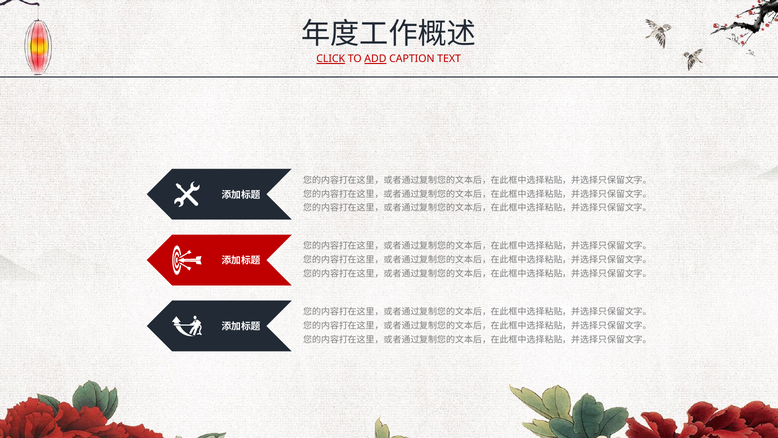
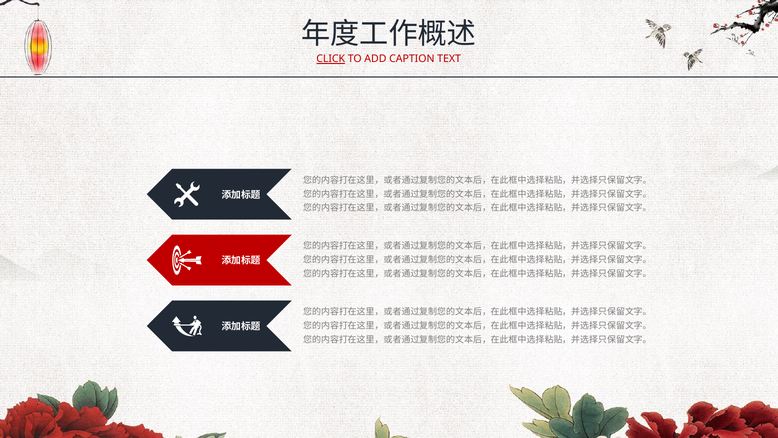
ADD underline: present -> none (375, 59)
